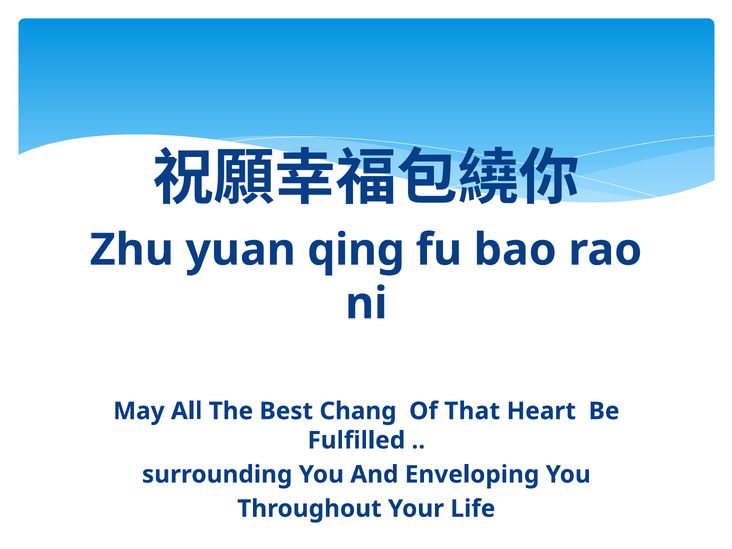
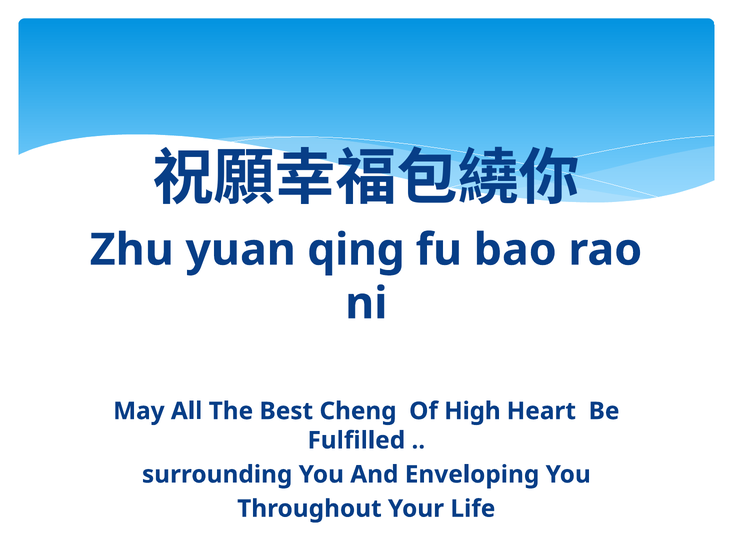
Chang: Chang -> Cheng (358, 411)
That: That -> High (472, 411)
